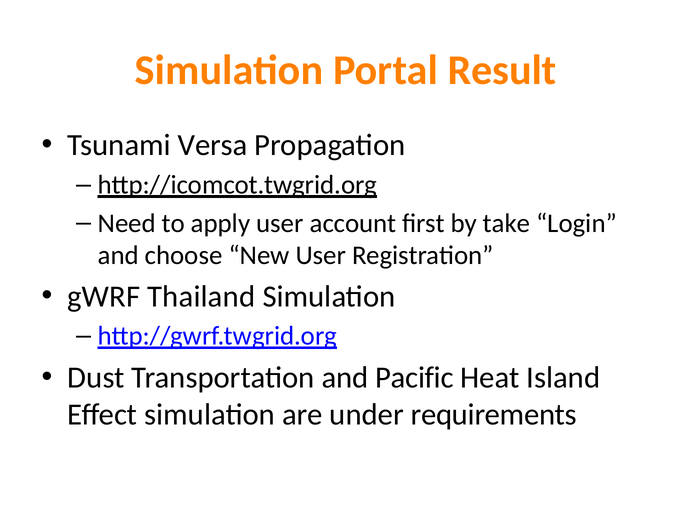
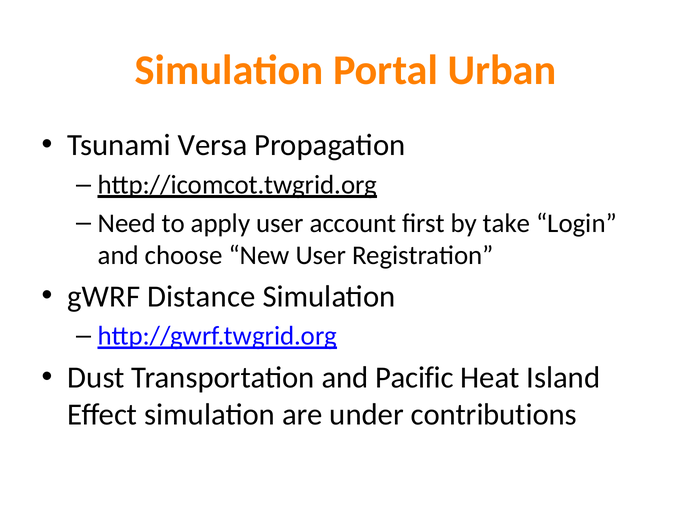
Result: Result -> Urban (502, 70)
Thailand: Thailand -> Distance (201, 296)
requirements: requirements -> contributions (494, 415)
